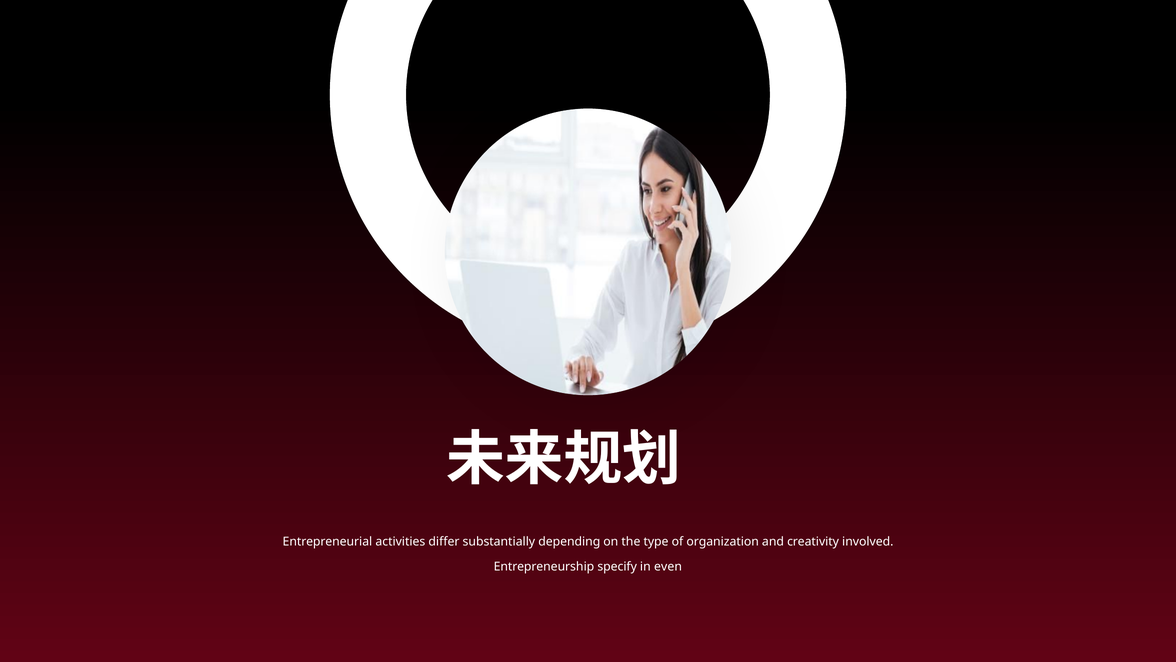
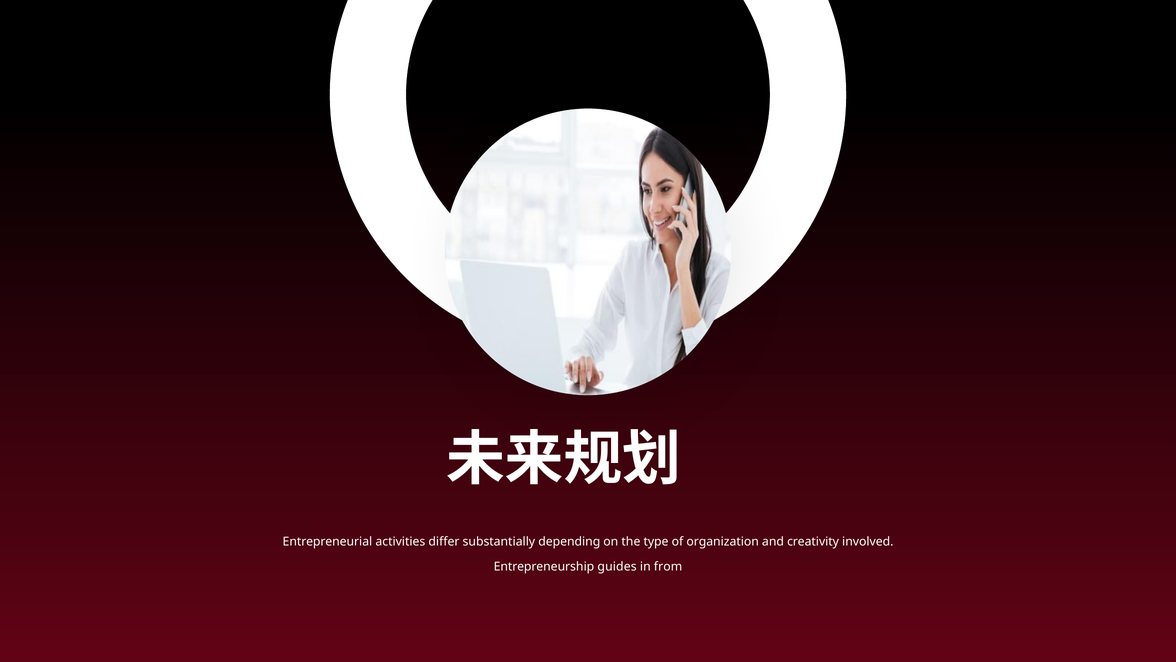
specify: specify -> guides (617, 566)
even: even -> from (668, 566)
